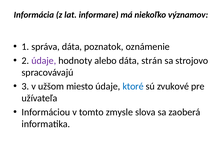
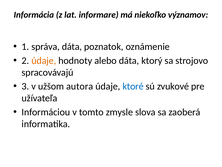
údaje colour: purple -> orange (44, 60)
strán: strán -> ktorý (152, 60)
miesto: miesto -> autora (80, 86)
